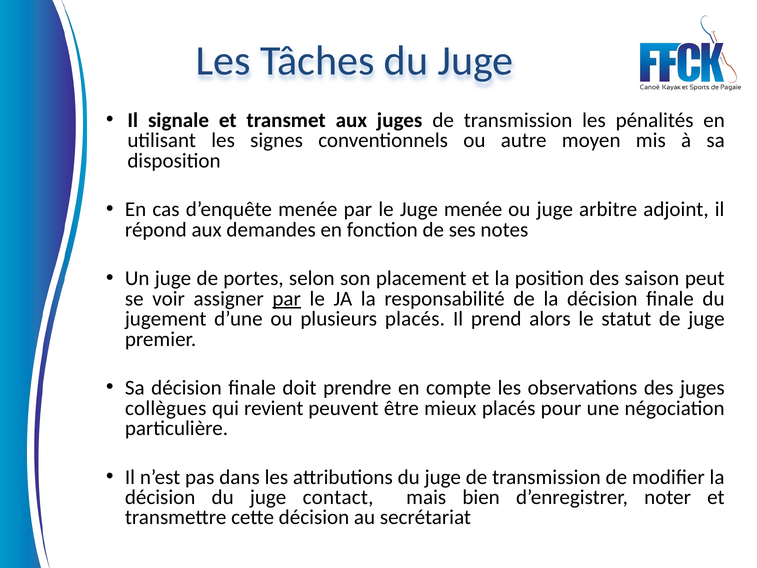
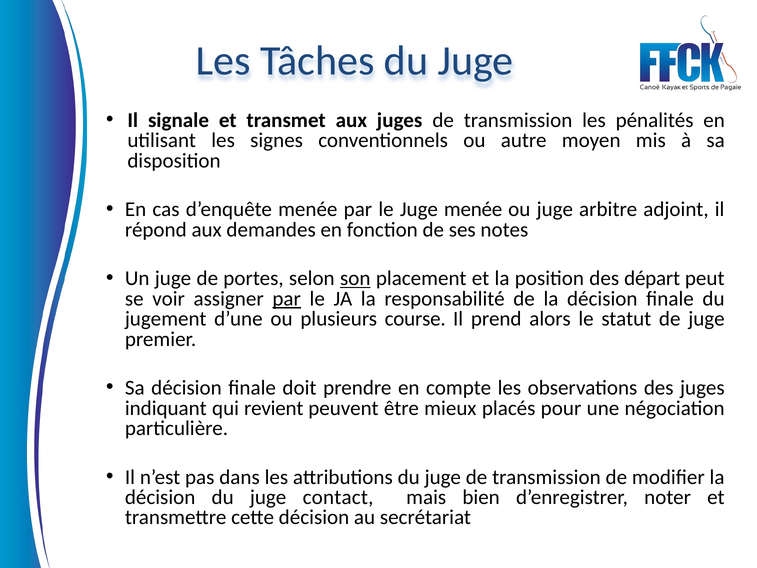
son underline: none -> present (355, 278)
saison: saison -> départ (652, 278)
plusieurs placés: placés -> course (415, 319)
collègues: collègues -> indiquant (166, 408)
